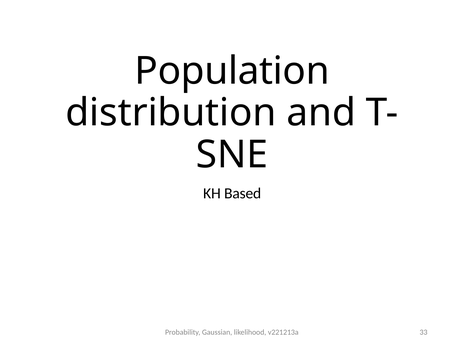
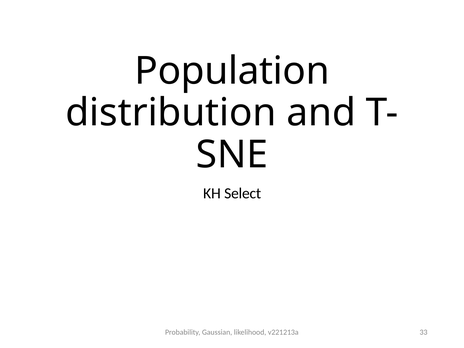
Based: Based -> Select (243, 193)
